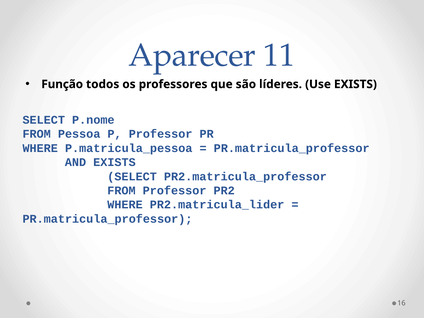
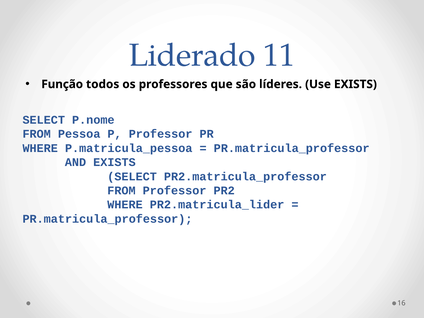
Aparecer: Aparecer -> Liderado (192, 55)
